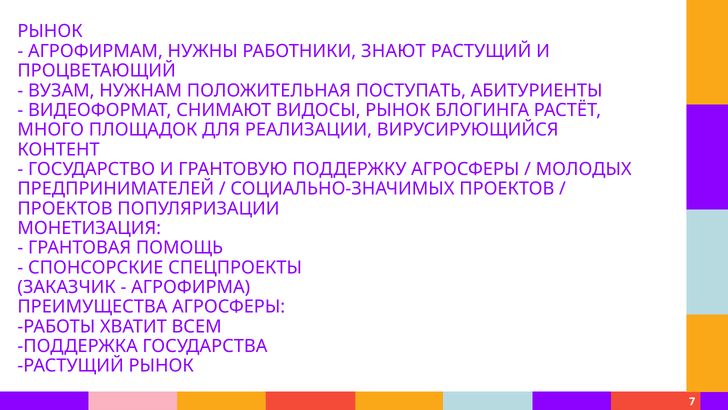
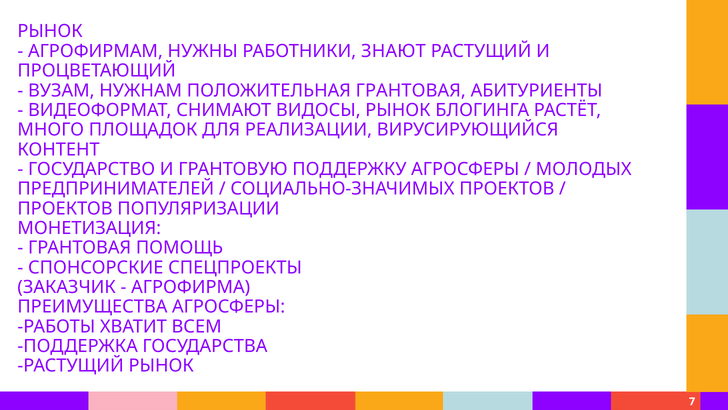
ПОЛОЖИТЕЛЬНАЯ ПОСТУПАТЬ: ПОСТУПАТЬ -> ГРАНТОВАЯ (411, 90)
